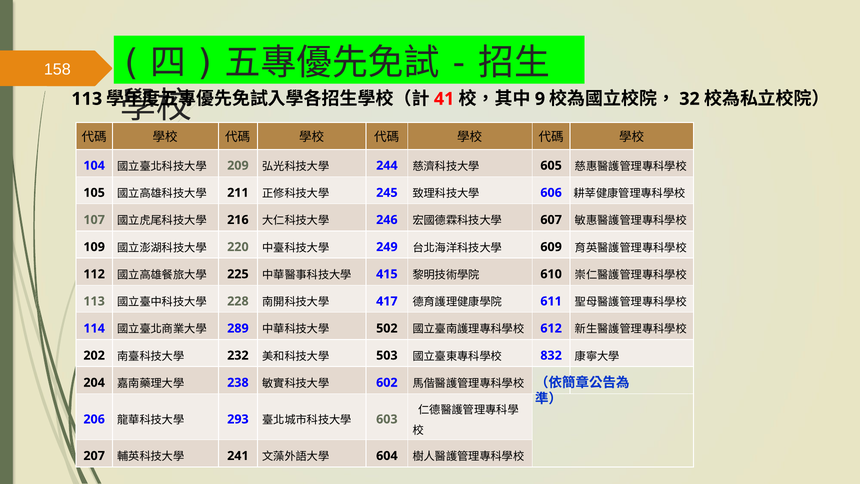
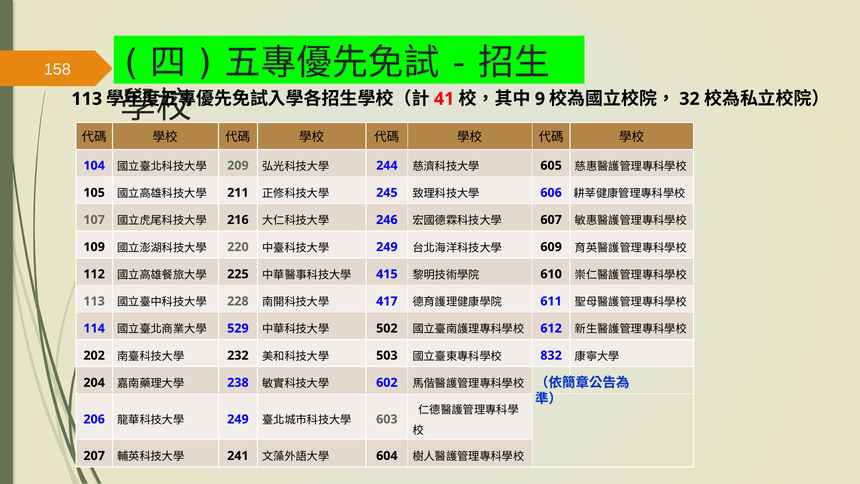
289: 289 -> 529 (238, 328)
293: 293 -> 249 (238, 419)
